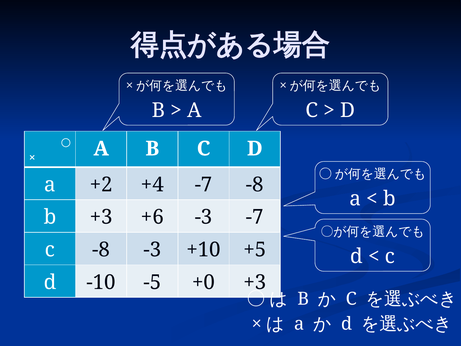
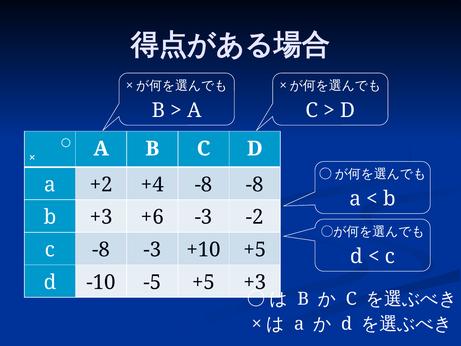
+4 -7: -7 -> -8 (204, 185)
-3 -7: -7 -> -2 (255, 217)
-5 +0: +0 -> +5 (204, 282)
